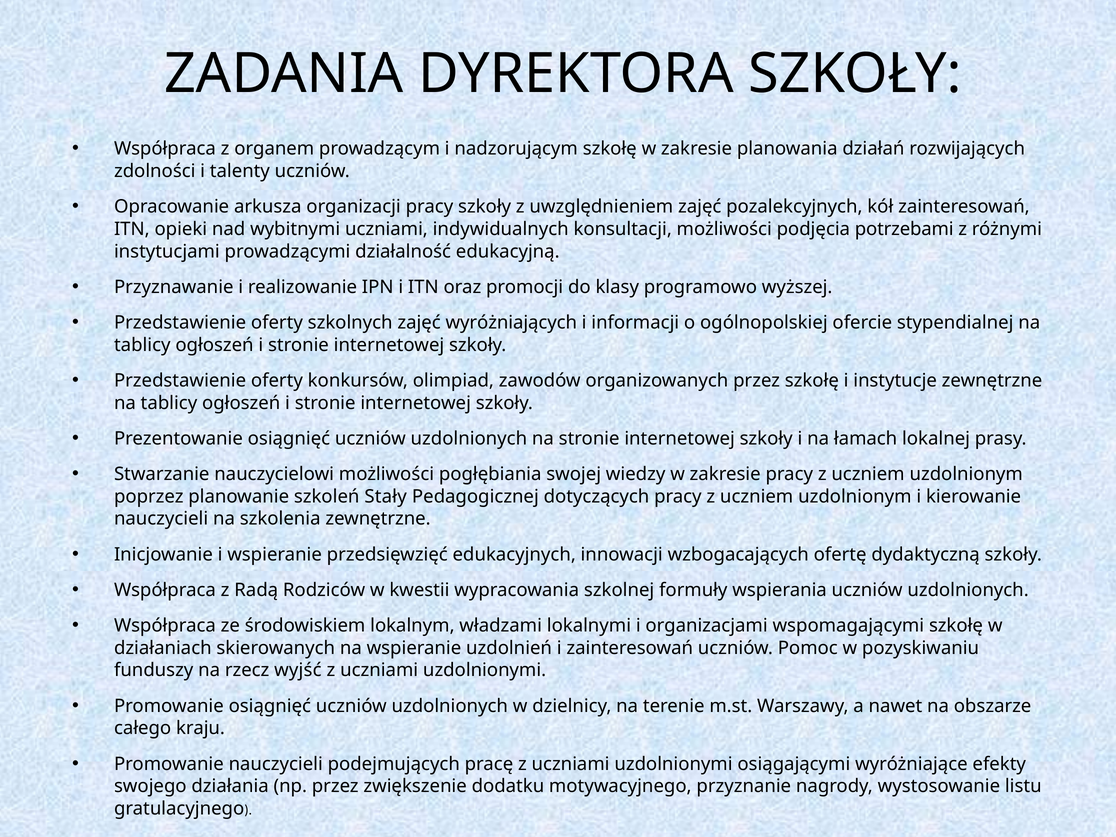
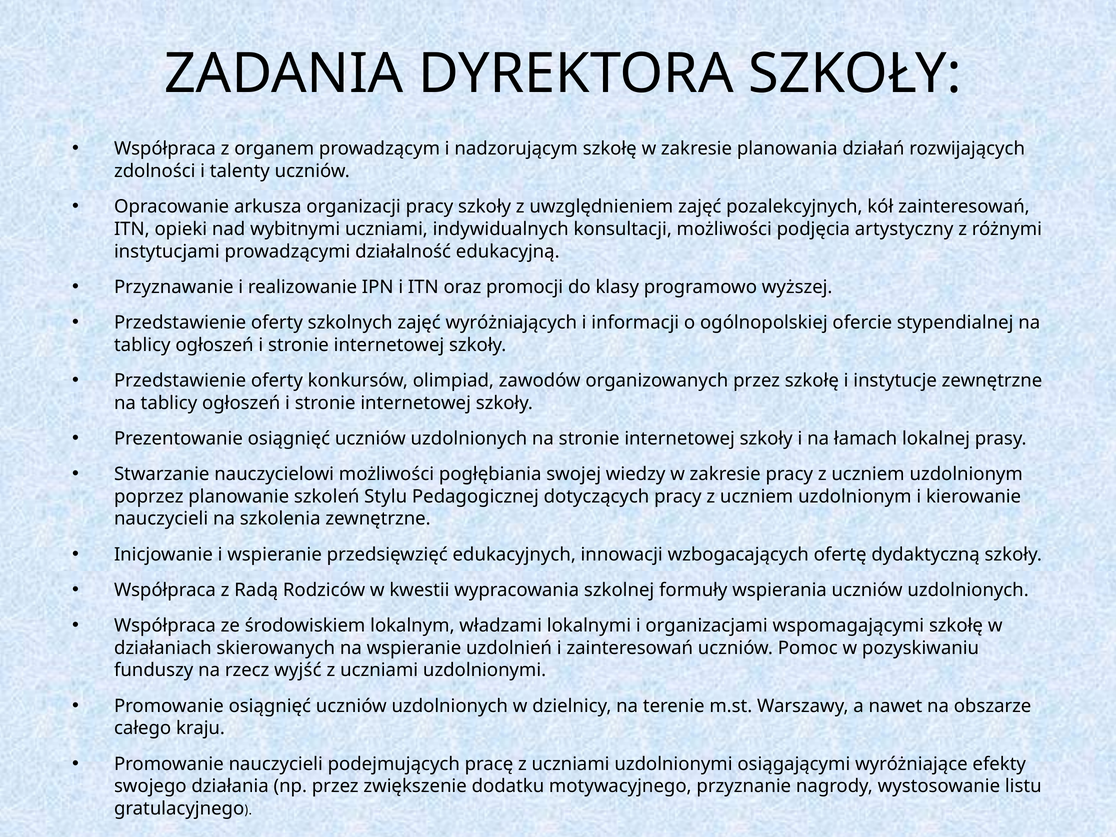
potrzebami: potrzebami -> artystyczny (904, 229)
Stały: Stały -> Stylu (386, 497)
